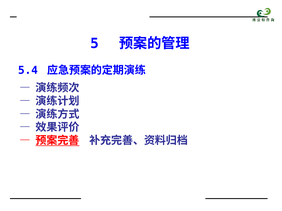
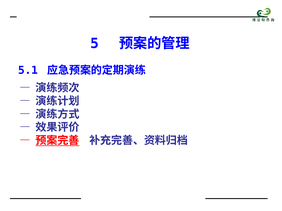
5.4: 5.4 -> 5.1 (28, 70)
